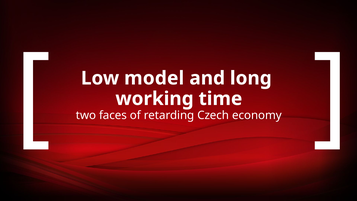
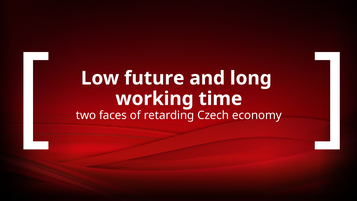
model: model -> future (154, 78)
